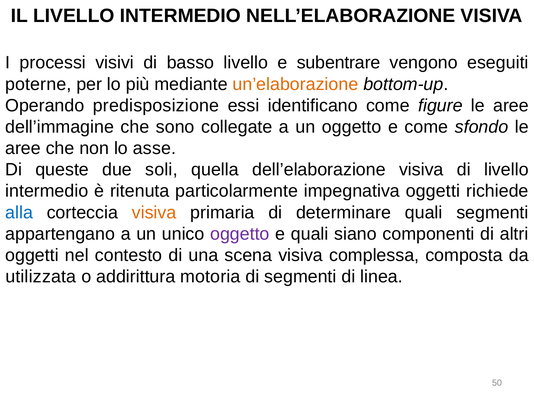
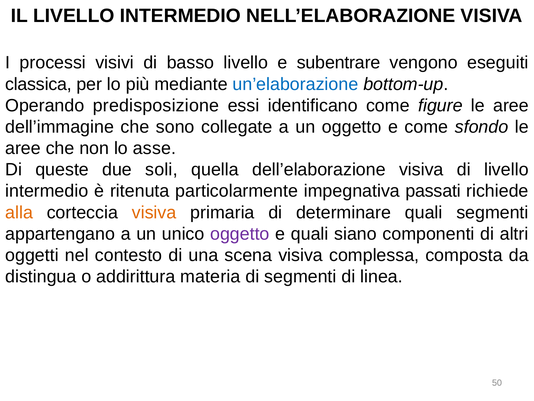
poterne: poterne -> classica (38, 84)
un’elaborazione colour: orange -> blue (295, 84)
impegnativa oggetti: oggetti -> passati (433, 191)
alla colour: blue -> orange (19, 212)
utilizzata: utilizzata -> distingua (41, 276)
motoria: motoria -> materia (210, 276)
